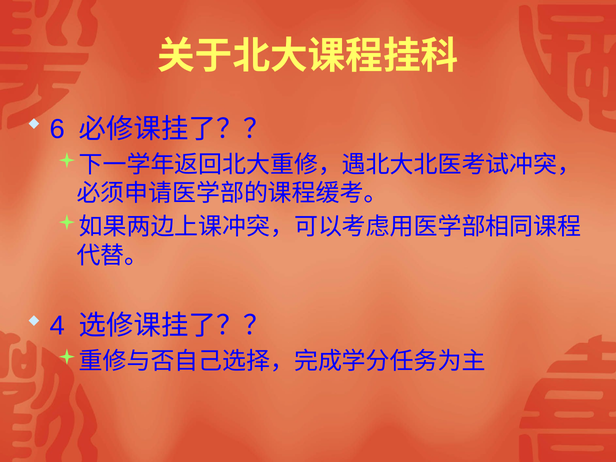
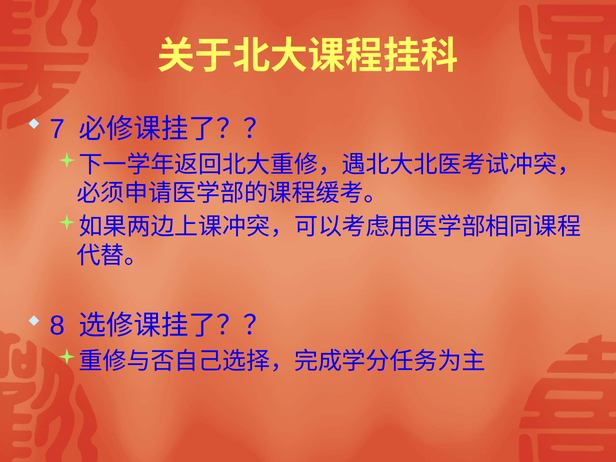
6: 6 -> 7 (57, 129)
4: 4 -> 8 (57, 326)
